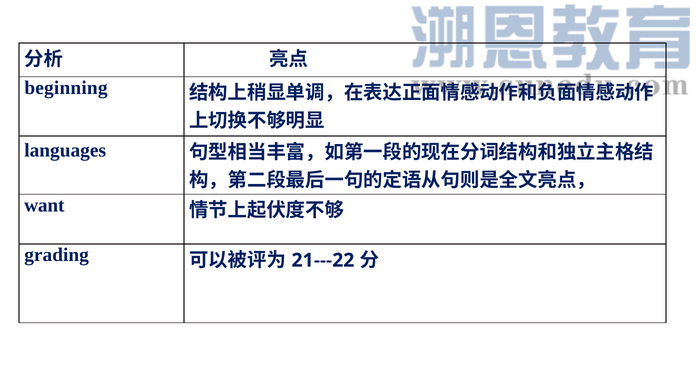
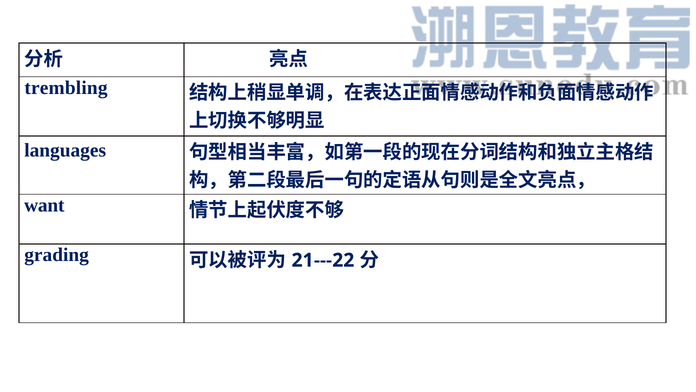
beginning: beginning -> trembling (66, 88)
